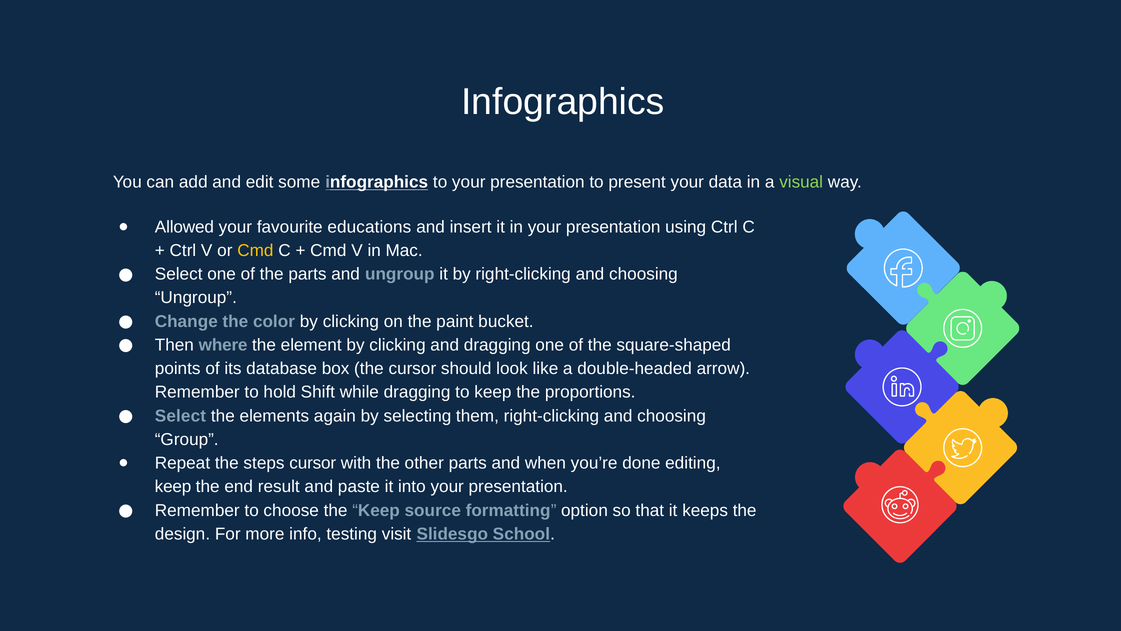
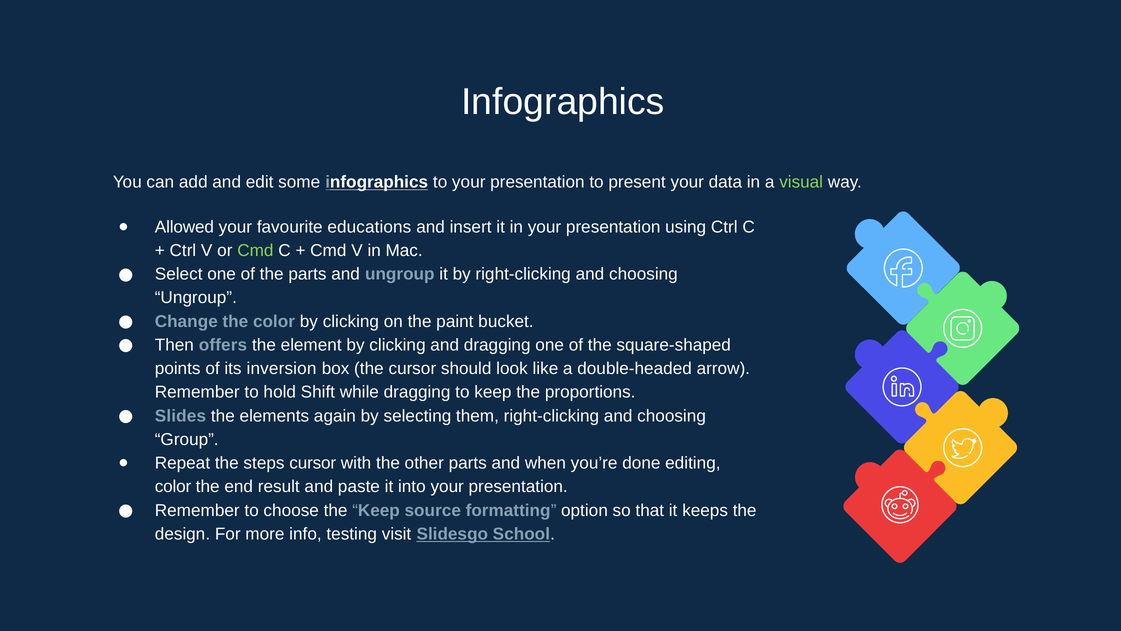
Cmd colour: yellow -> light green (255, 250)
where: where -> offers (223, 345)
database: database -> inversion (281, 368)
Select: Select -> Slides (180, 416)
keep: keep -> color (173, 486)
